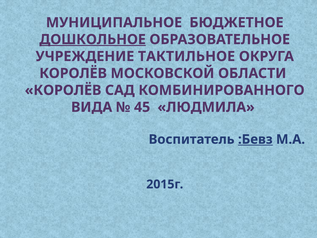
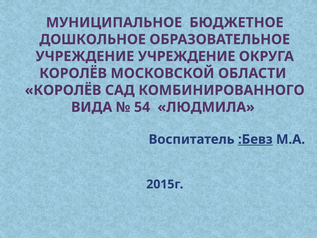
ДОШКОЛЬНОЕ underline: present -> none (93, 39)
УЧРЕЖДЕНИЕ ТАКТИЛЬНОЕ: ТАКТИЛЬНОЕ -> УЧРЕЖДЕНИЕ (187, 56)
45: 45 -> 54 (142, 107)
